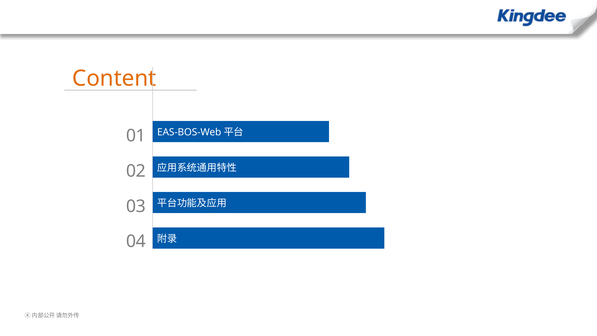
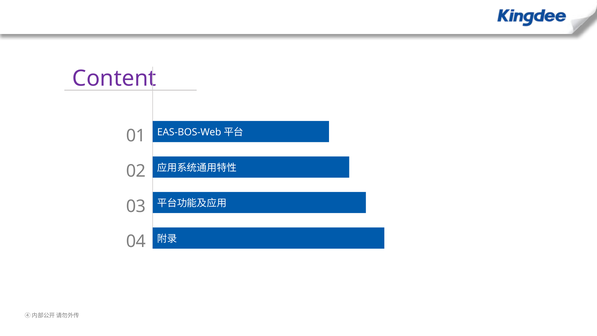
Content colour: orange -> purple (114, 79)
